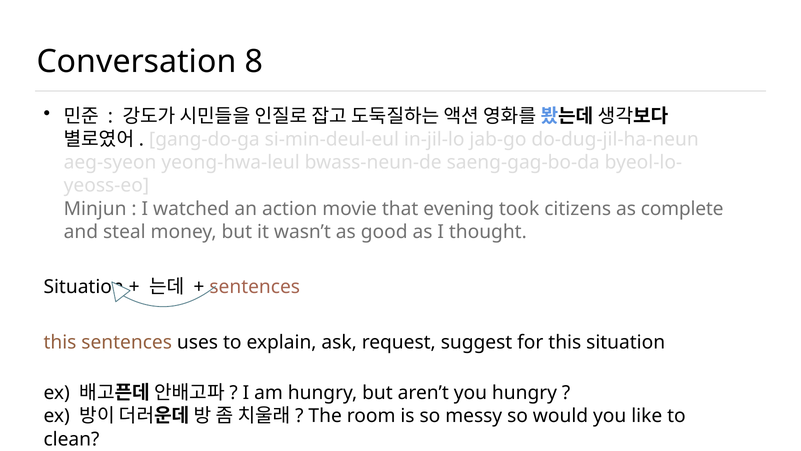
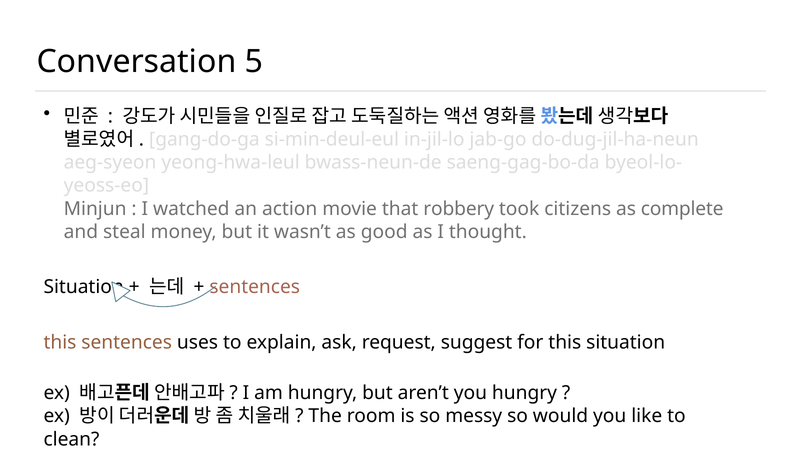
8: 8 -> 5 (254, 61)
evening: evening -> robbery (459, 208)
